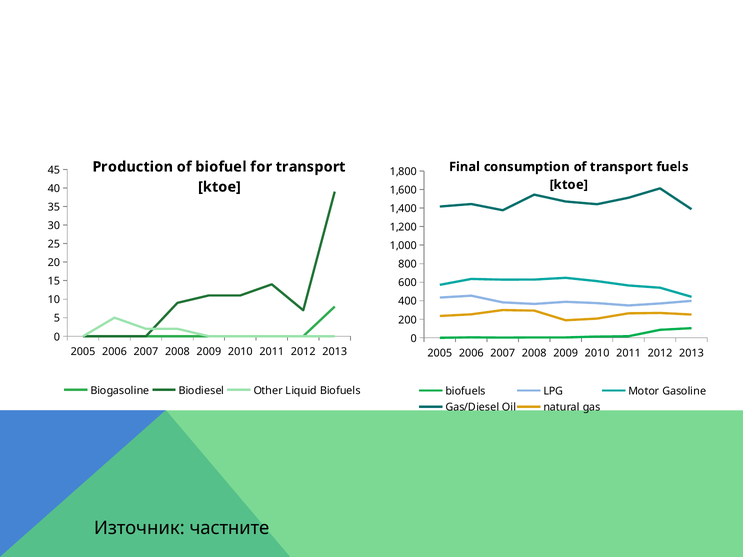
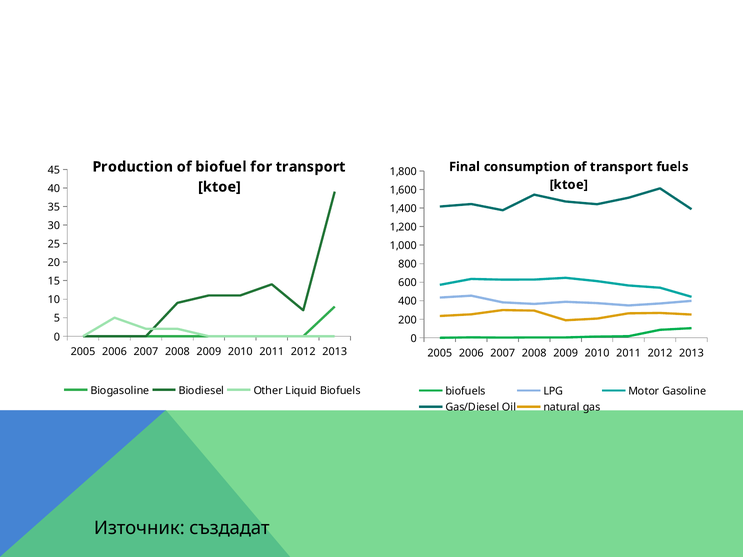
частните: частните -> създадат (229, 528)
